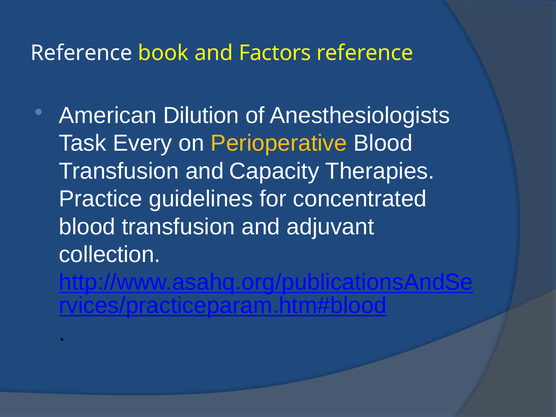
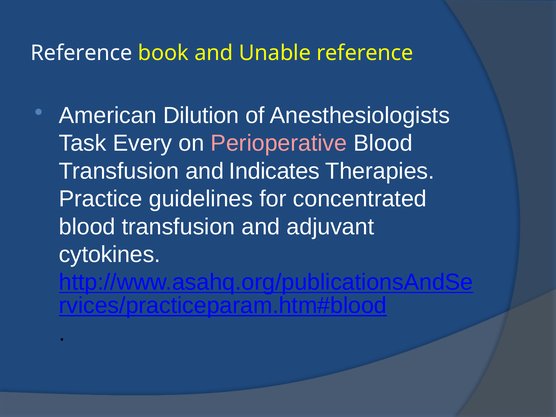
Factors: Factors -> Unable (275, 53)
Perioperative colour: yellow -> pink (279, 143)
Capacity: Capacity -> Indicates (274, 171)
collection: collection -> cytokines (110, 255)
